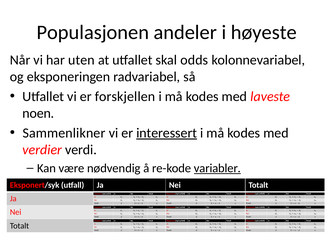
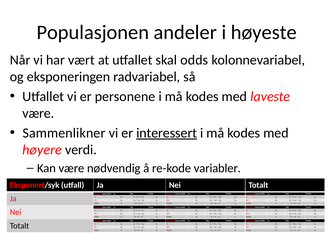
uten: uten -> vært (81, 60)
forskjellen: forskjellen -> personene (125, 96)
noen: noen -> være (38, 113)
verdier: verdier -> høyere (42, 149)
variabler underline: present -> none (217, 168)
